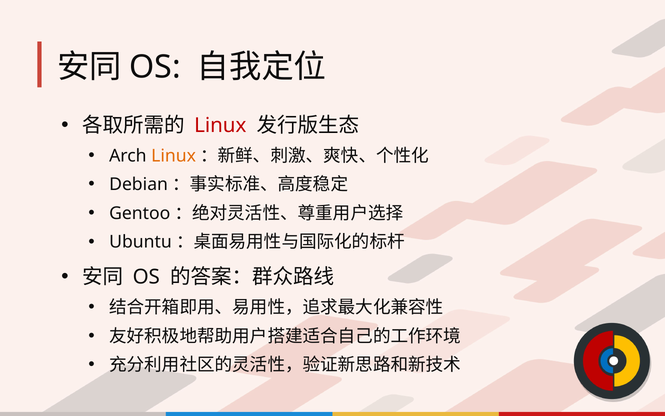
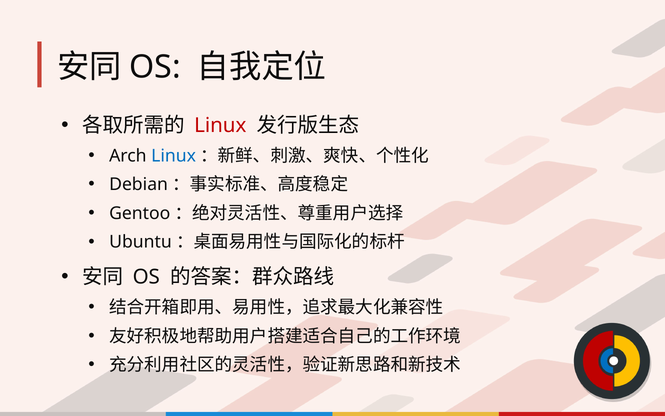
Linux colour: orange -> blue (174, 156)
